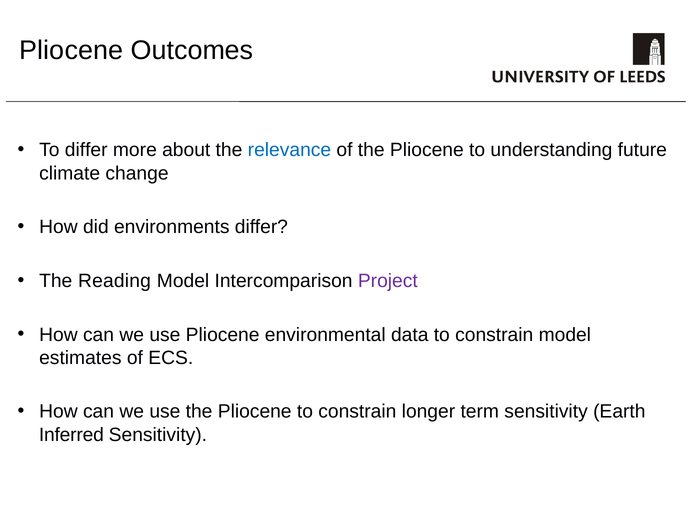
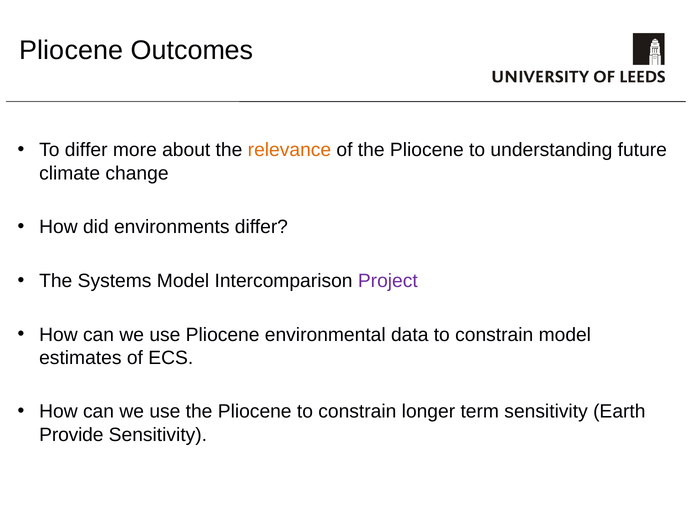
relevance colour: blue -> orange (289, 150)
Reading: Reading -> Systems (115, 281)
Inferred: Inferred -> Provide (71, 435)
